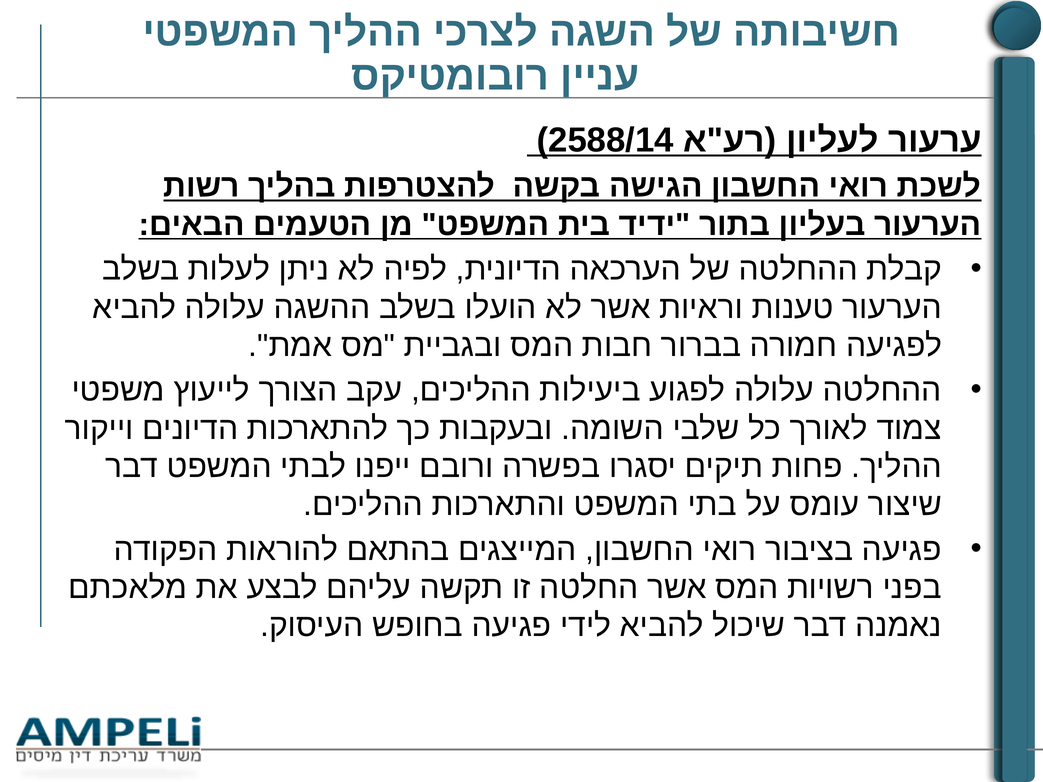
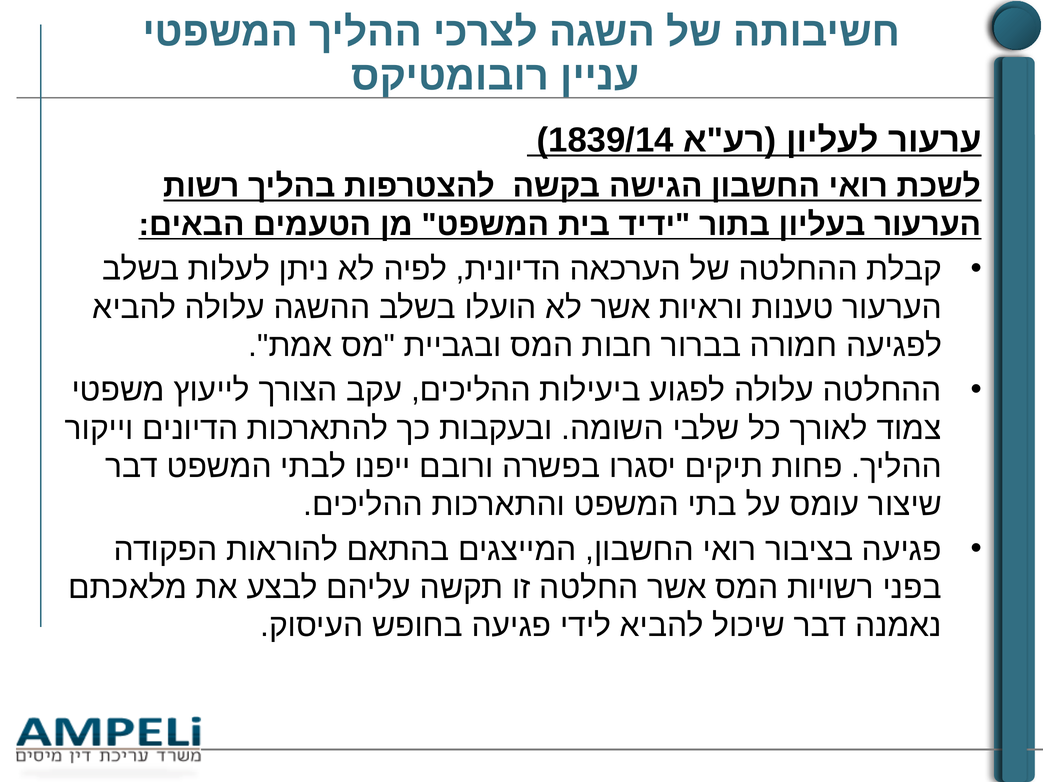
2588/14: 2588/14 -> 1839/14 (611, 140)
